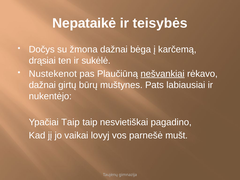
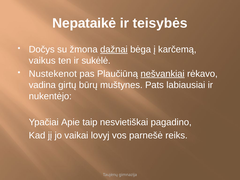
dažnai underline: none -> present (114, 49)
drąsiai: drąsiai -> vaikus (42, 61)
dažnai: dažnai -> vadina (42, 85)
Ypačiai Taip: Taip -> Apie (71, 122)
mušt: mušt -> reiks (176, 135)
